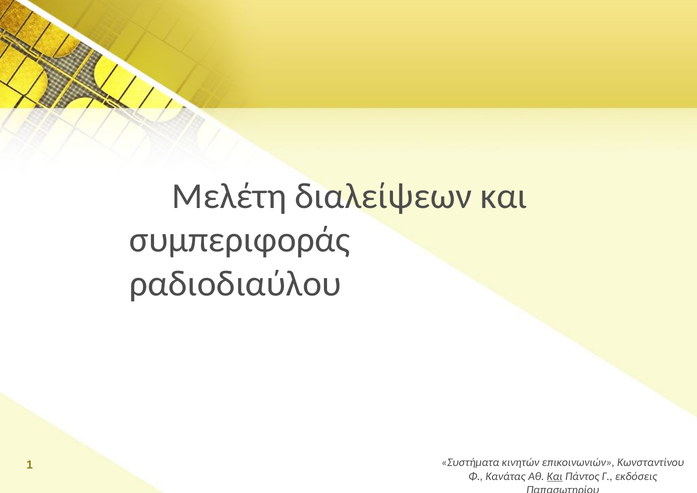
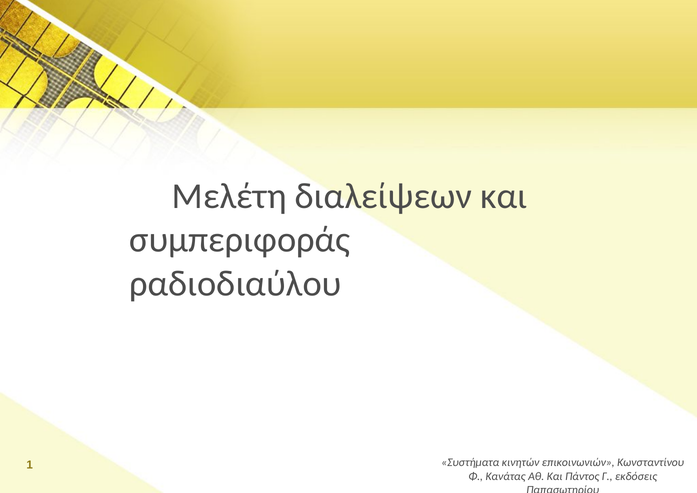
Και underline: present -> none (555, 476)
